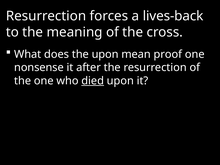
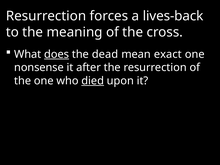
does underline: none -> present (57, 54)
the upon: upon -> dead (105, 54)
proof: proof -> exact (168, 54)
